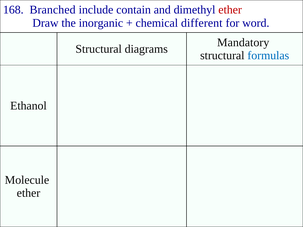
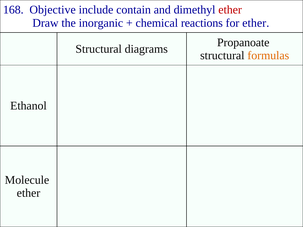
Branched: Branched -> Objective (53, 10)
different: different -> reactions (202, 23)
for word: word -> ether (256, 23)
Mandatory: Mandatory -> Propanoate (243, 42)
formulas colour: blue -> orange (268, 55)
